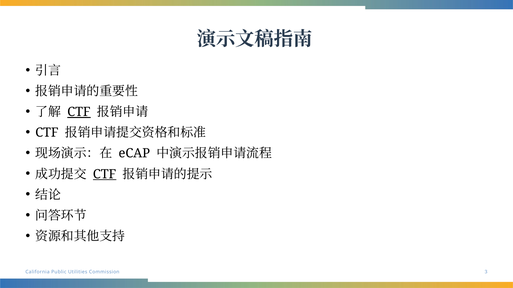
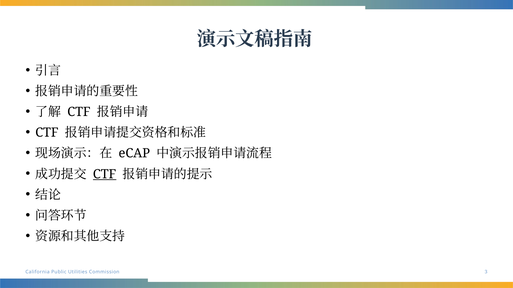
CTF underline: present -> none (79, 112)
